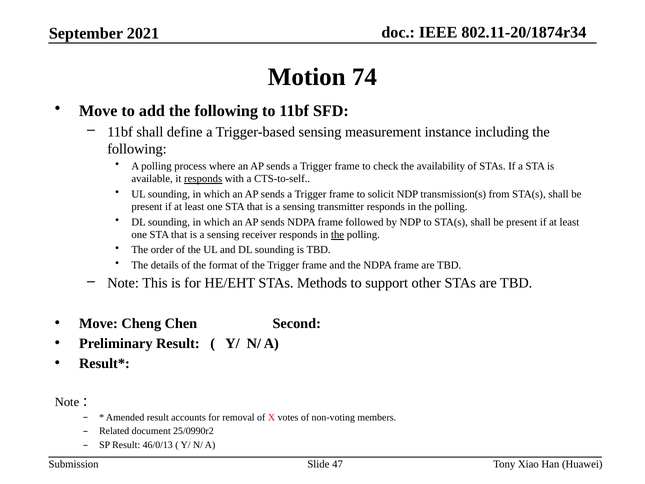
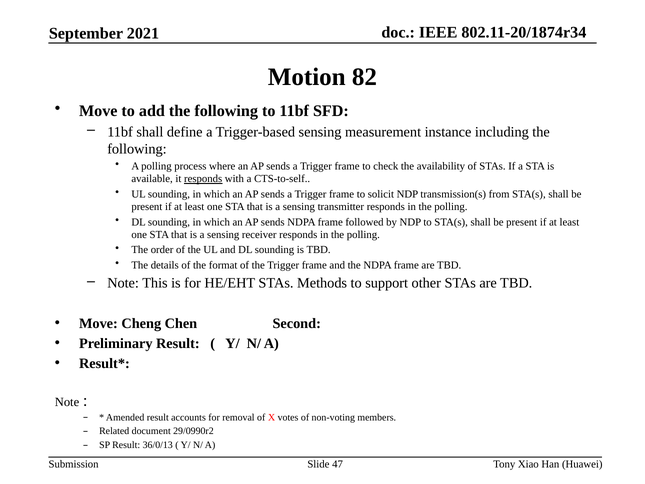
74: 74 -> 82 (364, 77)
the underline: present -> none (338, 235)
25/0990r2: 25/0990r2 -> 29/0990r2 (193, 431)
46/0/13: 46/0/13 -> 36/0/13 (158, 445)
